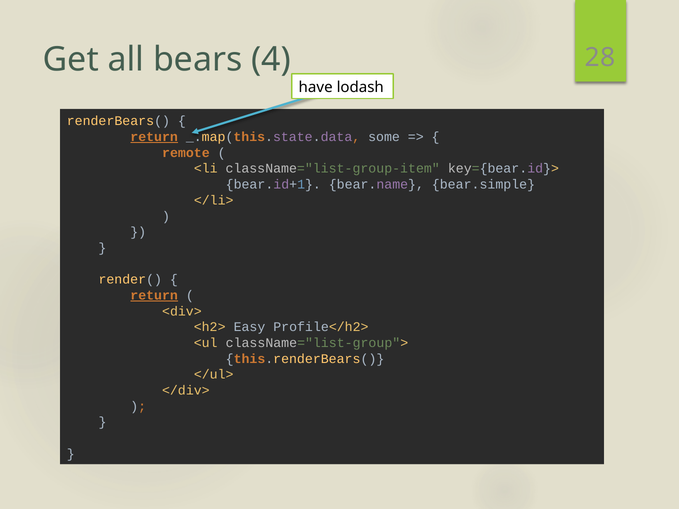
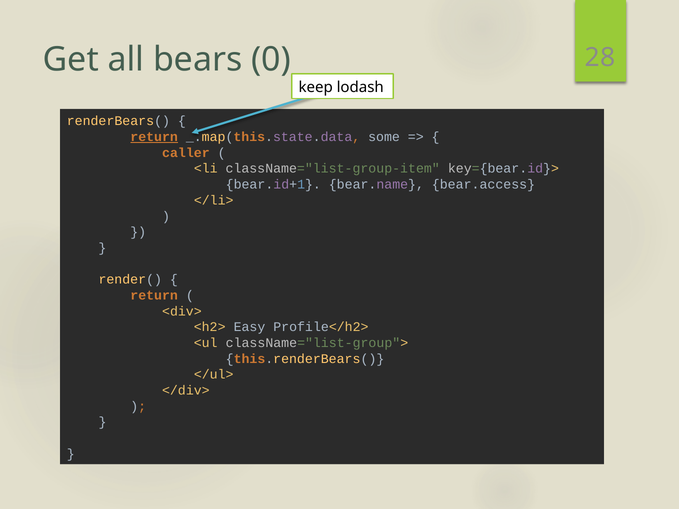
4: 4 -> 0 (271, 60)
have: have -> keep (316, 87)
remote: remote -> caller (186, 153)
bear.simple: bear.simple -> bear.access (483, 185)
return underline: present -> none (154, 296)
